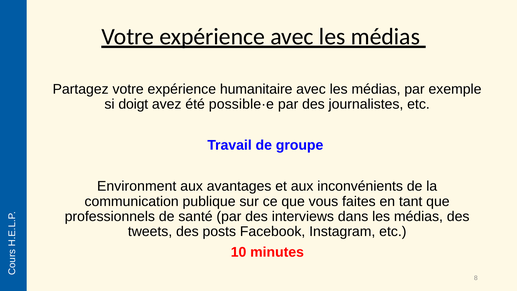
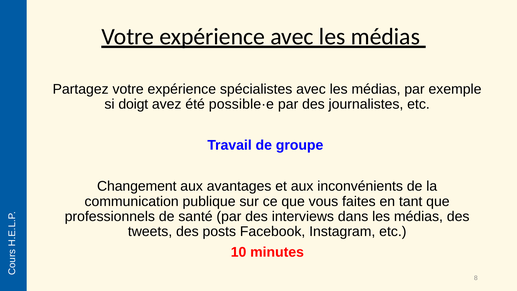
humanitaire: humanitaire -> spécialistes (256, 89)
Environment: Environment -> Changement (137, 186)
